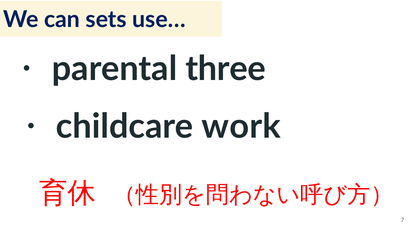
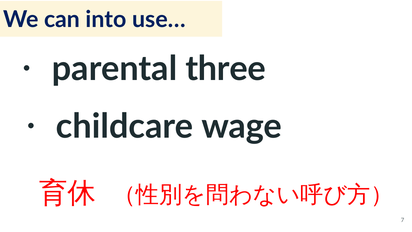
sets: sets -> into (106, 19)
work: work -> wage (242, 126)
